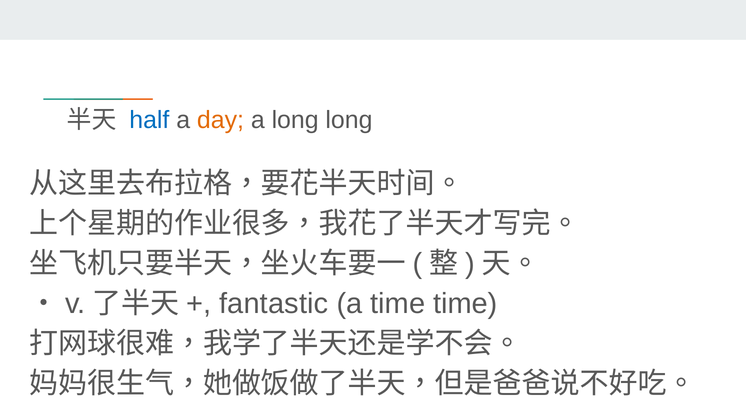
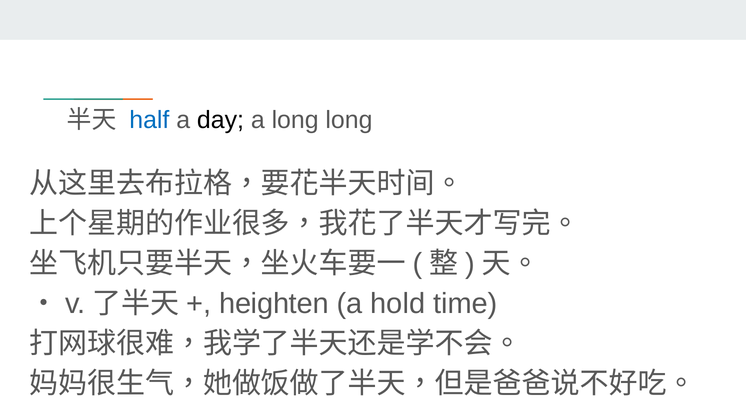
day colour: orange -> black (220, 120)
fantastic: fantastic -> heighten (274, 303)
a time: time -> hold (398, 303)
